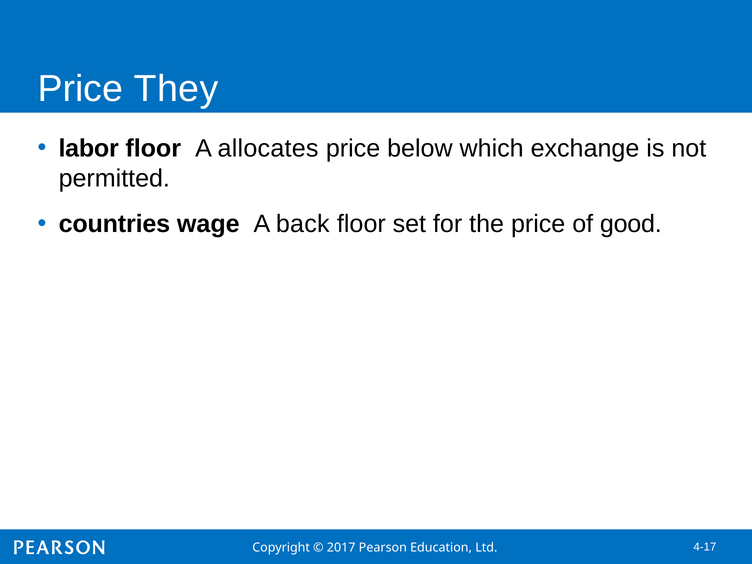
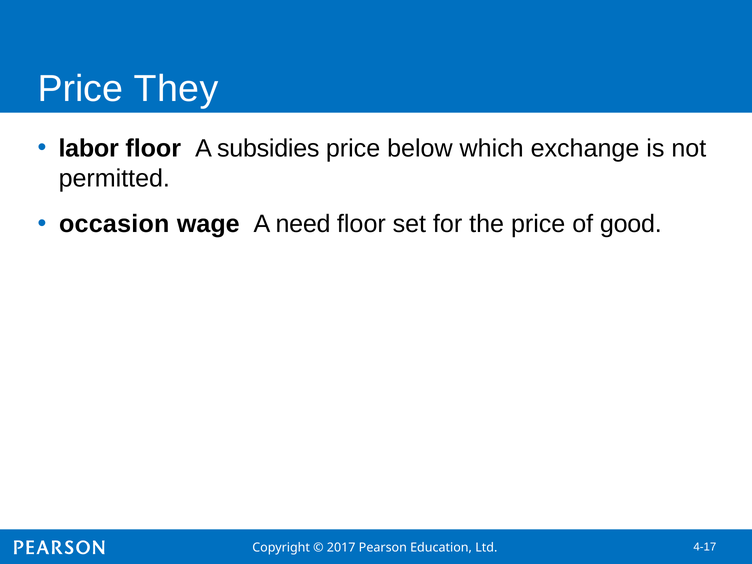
allocates: allocates -> subsidies (268, 148)
countries: countries -> occasion (114, 224)
back: back -> need (303, 224)
